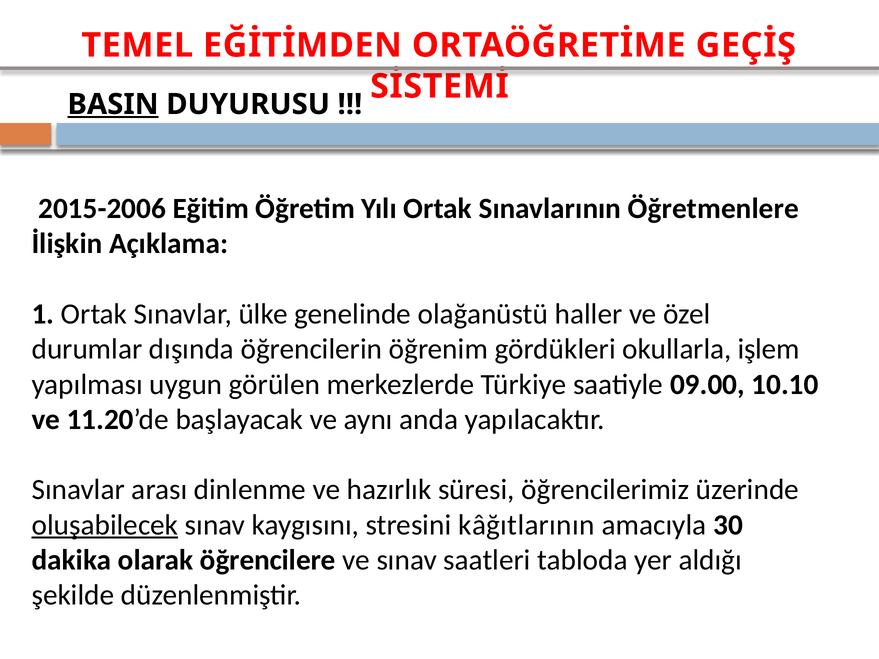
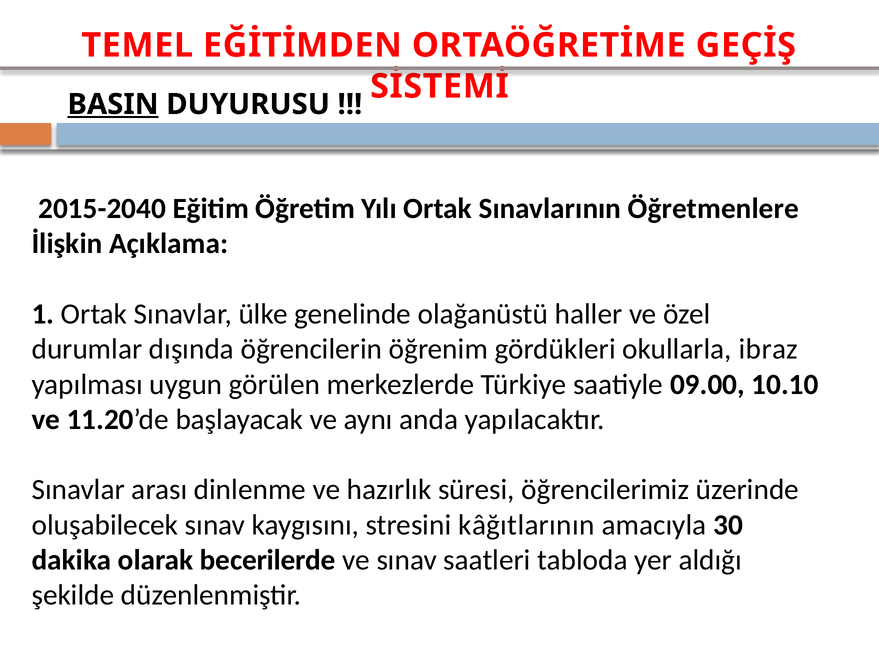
2015-2006: 2015-2006 -> 2015-2040 (102, 209)
işlem: işlem -> ibraz (768, 349)
oluşabilecek underline: present -> none (105, 525)
öğrencilere: öğrencilere -> becerilerde (268, 560)
